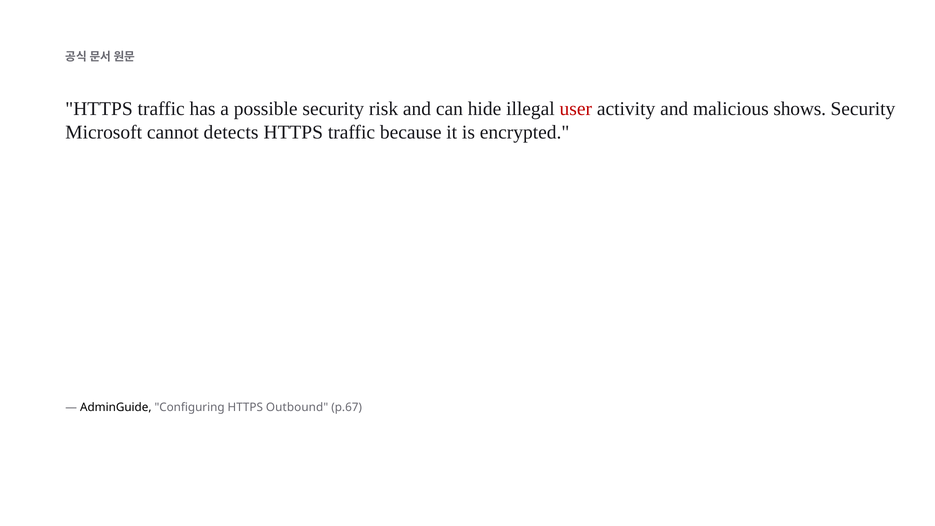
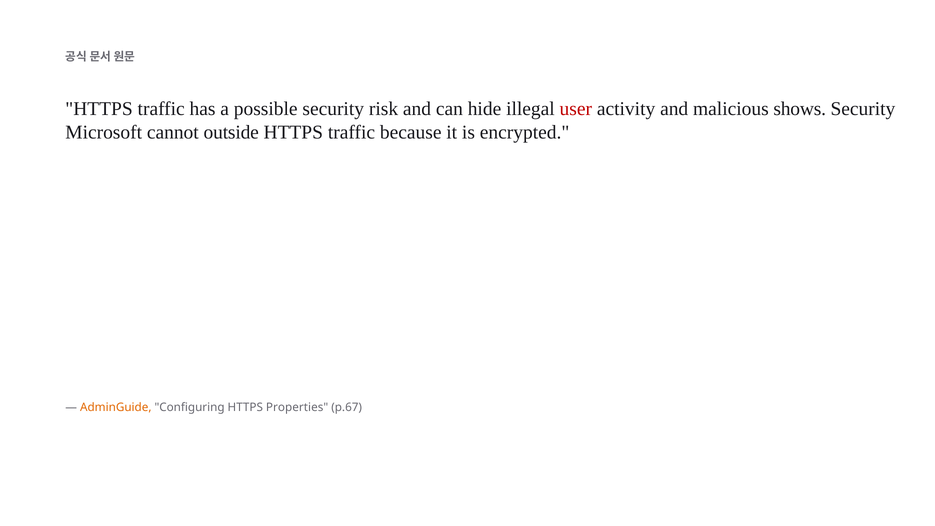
detects: detects -> outside (231, 132)
AdminGuide colour: black -> orange (116, 407)
Outbound: Outbound -> Properties (297, 407)
